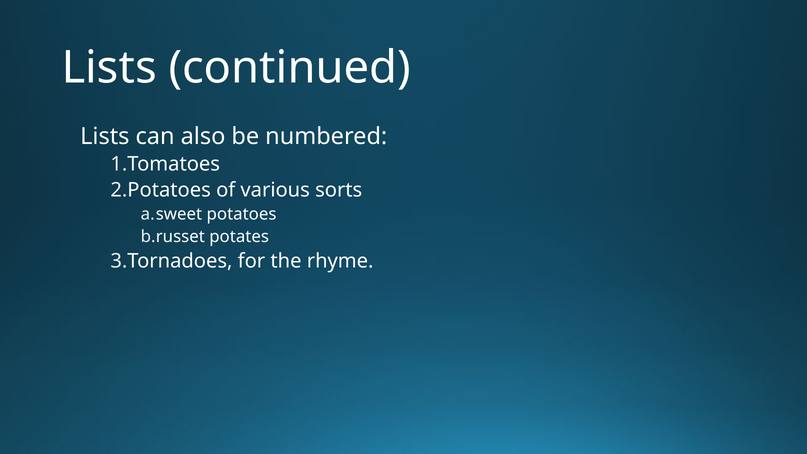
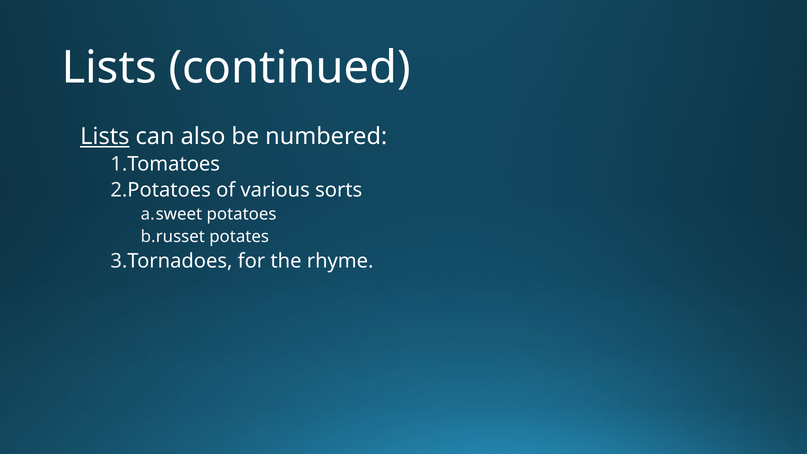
Lists underline: none -> present (105, 136)
